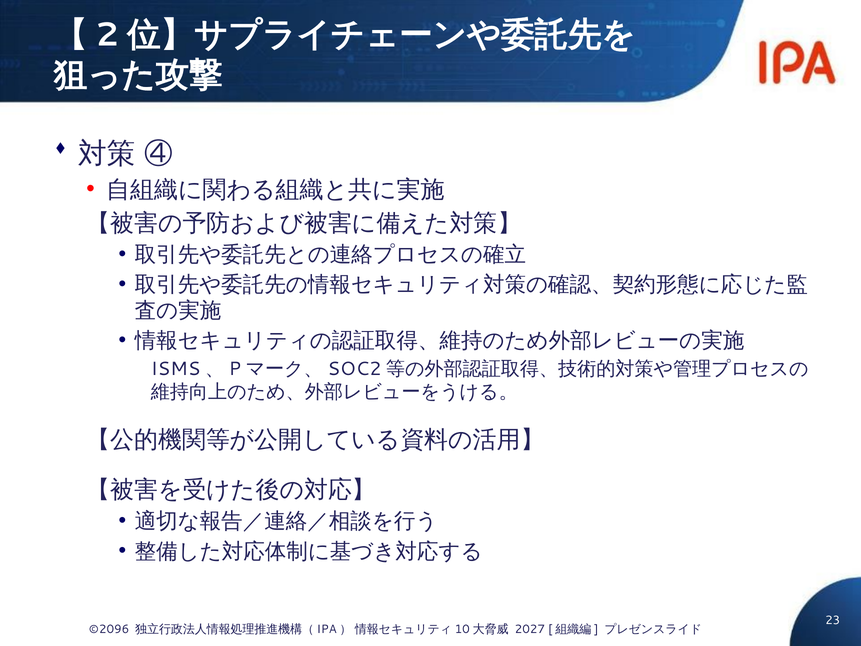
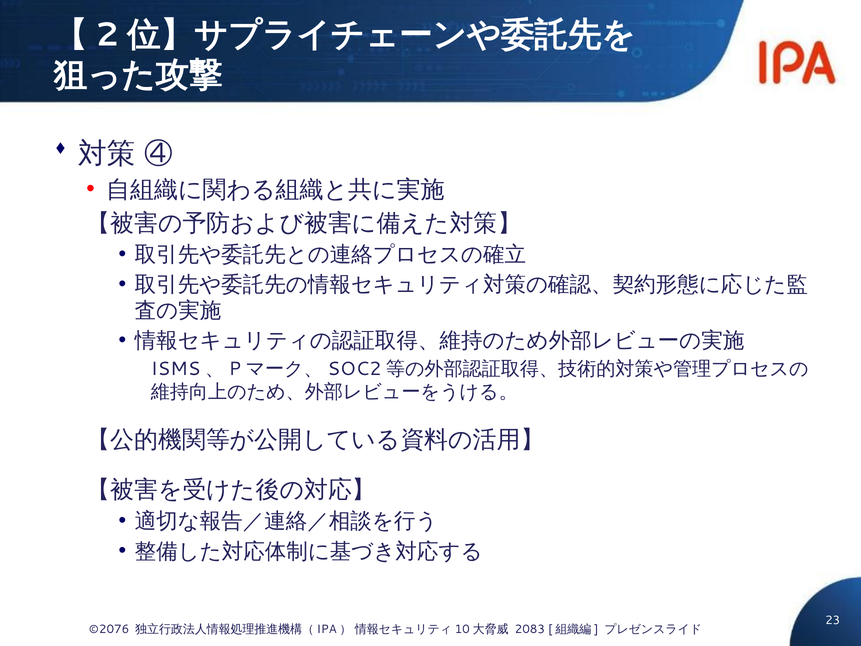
©2096: ©2096 -> ©2076 (109, 629)
2027: 2027 -> 2083 (530, 629)
